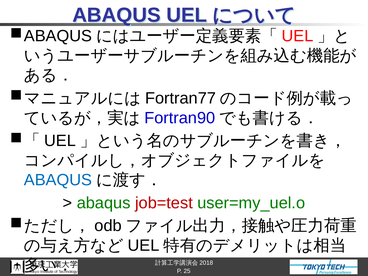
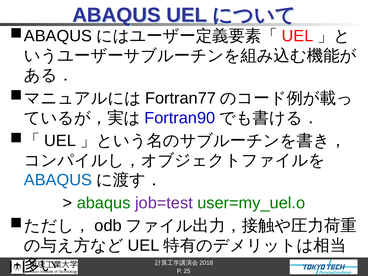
job=test colour: red -> purple (164, 203)
